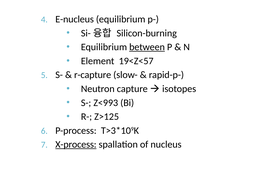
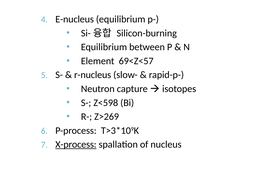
between underline: present -> none (147, 47)
19<Z<57: 19<Z<57 -> 69<Z<57 (136, 61)
r-capture: r-capture -> r-nucleus (93, 75)
Z<993: Z<993 -> Z<598 (106, 103)
Z>125: Z>125 -> Z>269 (107, 117)
